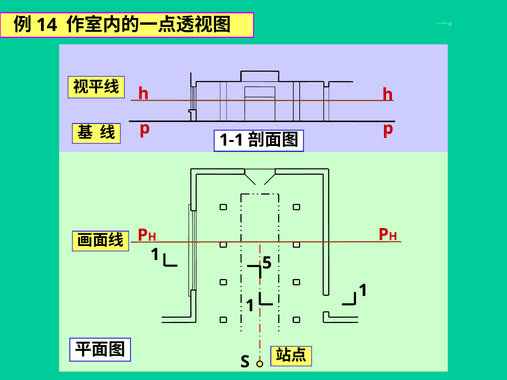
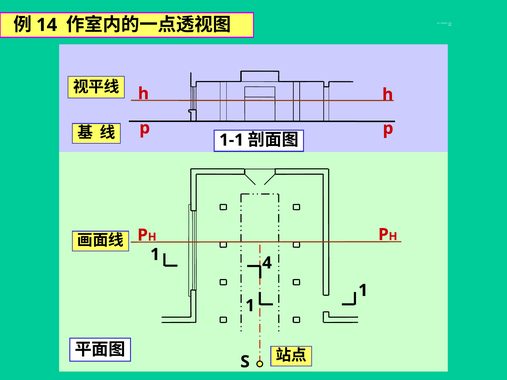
5: 5 -> 4 (267, 263)
